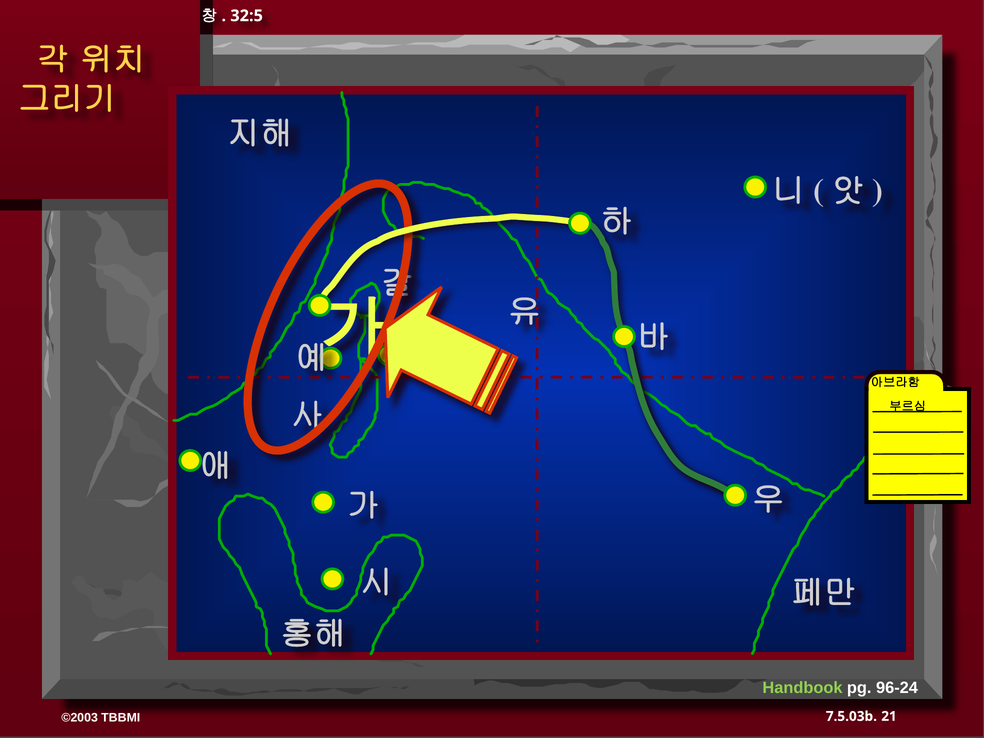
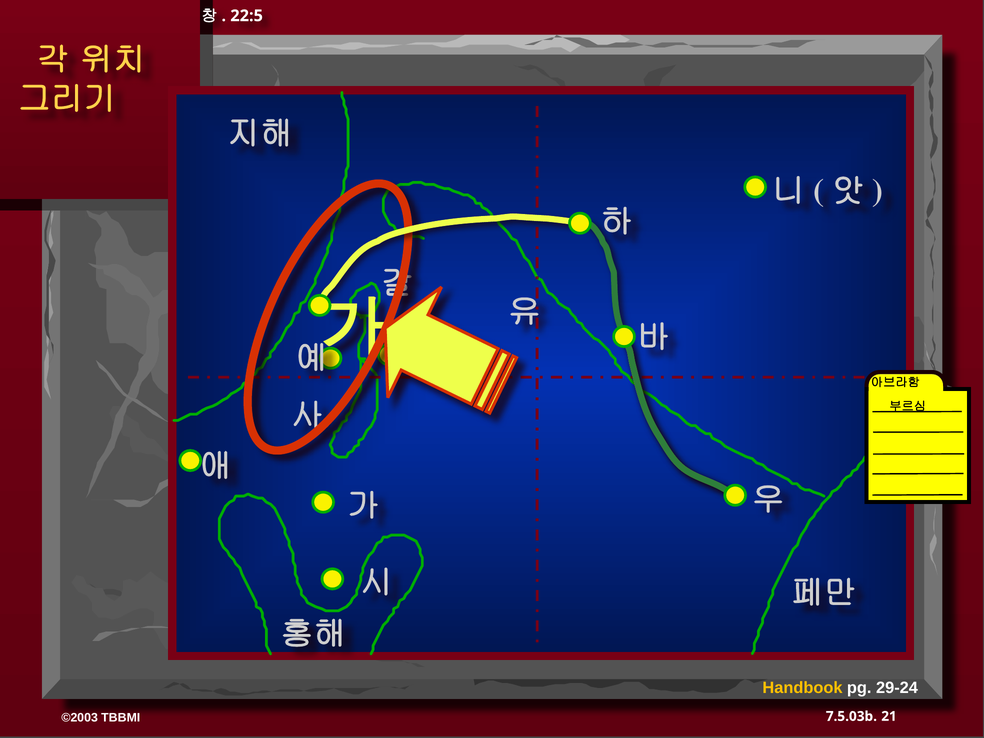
32:5: 32:5 -> 22:5 (247, 16)
Handbook colour: light green -> yellow (802, 688)
96-24: 96-24 -> 29-24 (897, 688)
